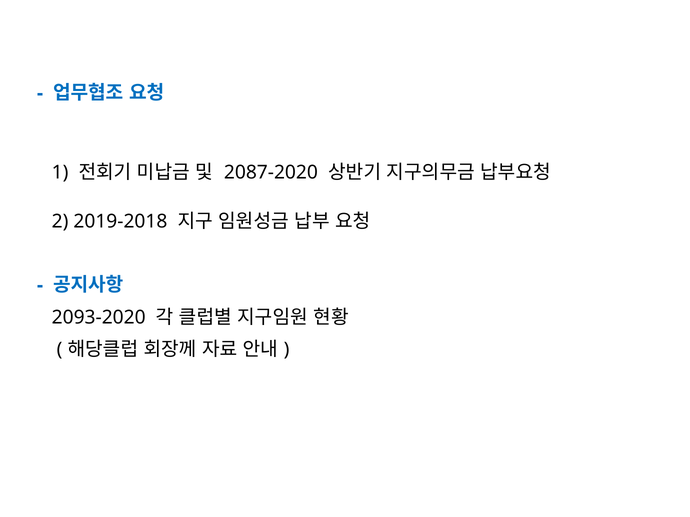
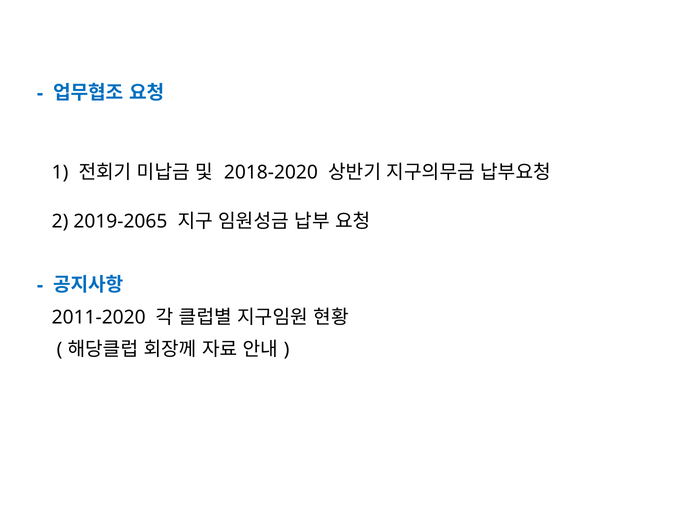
2087-2020: 2087-2020 -> 2018-2020 (271, 172)
2019-2018: 2019-2018 -> 2019-2065 (120, 222)
2093-2020: 2093-2020 -> 2011-2020 (99, 318)
